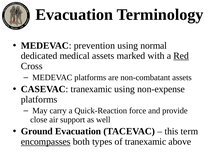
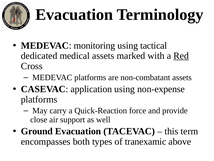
prevention: prevention -> monitoring (94, 45)
normal: normal -> tactical (154, 45)
CASEVAC tranexamic: tranexamic -> application (91, 89)
encompasses underline: present -> none (46, 141)
